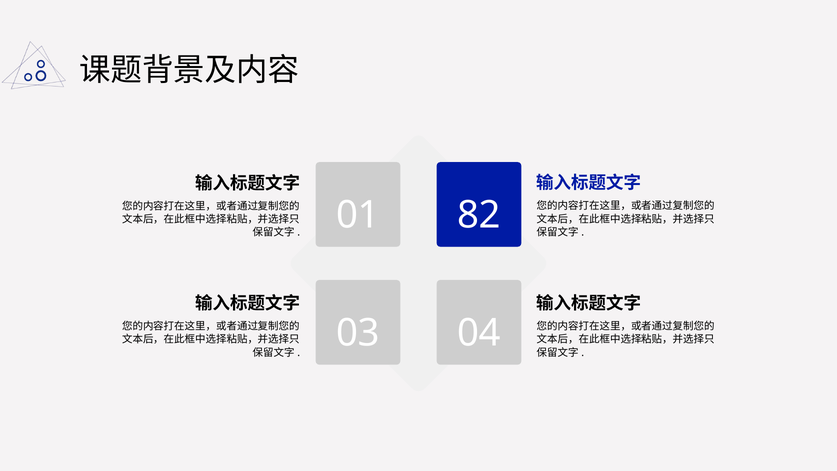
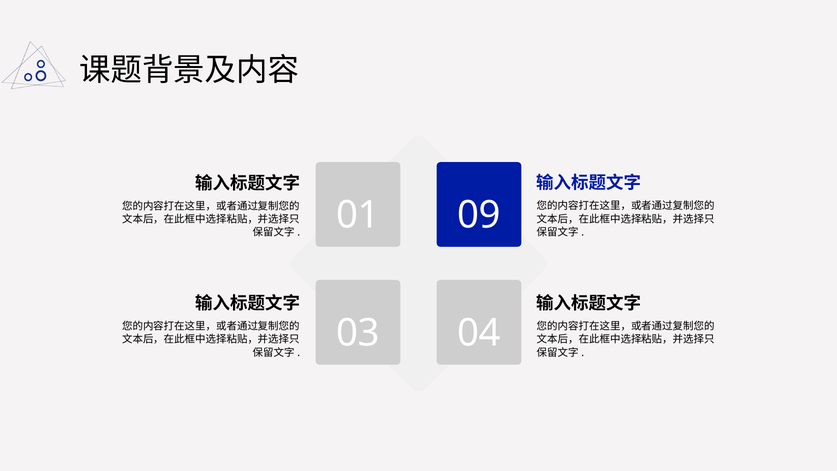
82: 82 -> 09 (479, 215)
